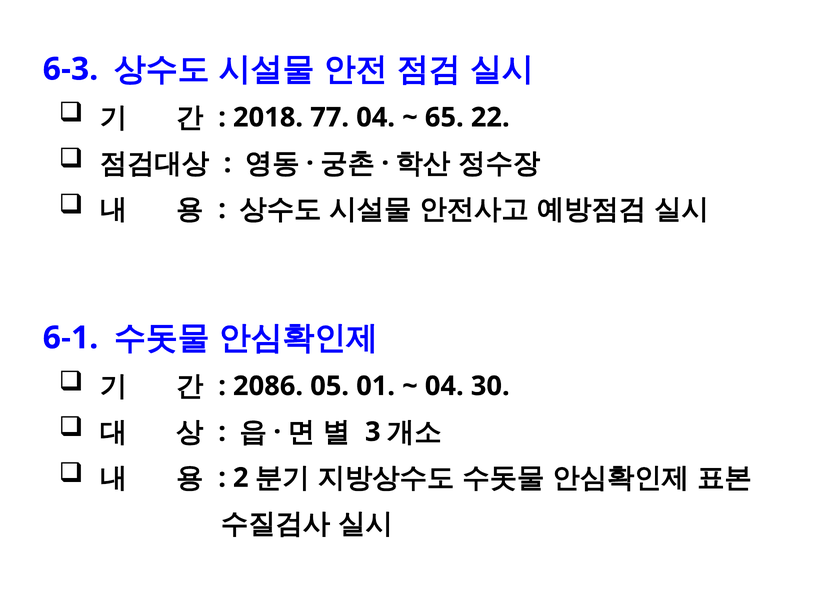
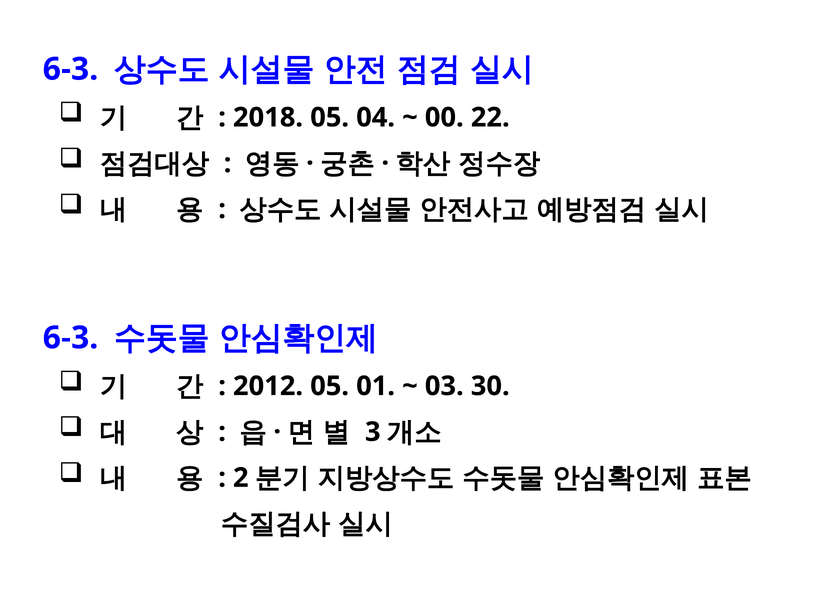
2018 77: 77 -> 05 (330, 117)
65: 65 -> 00 (444, 117)
6-1: 6-1 -> 6-3 (70, 338)
2086: 2086 -> 2012 (268, 386)
04: 04 -> 03 (444, 386)
